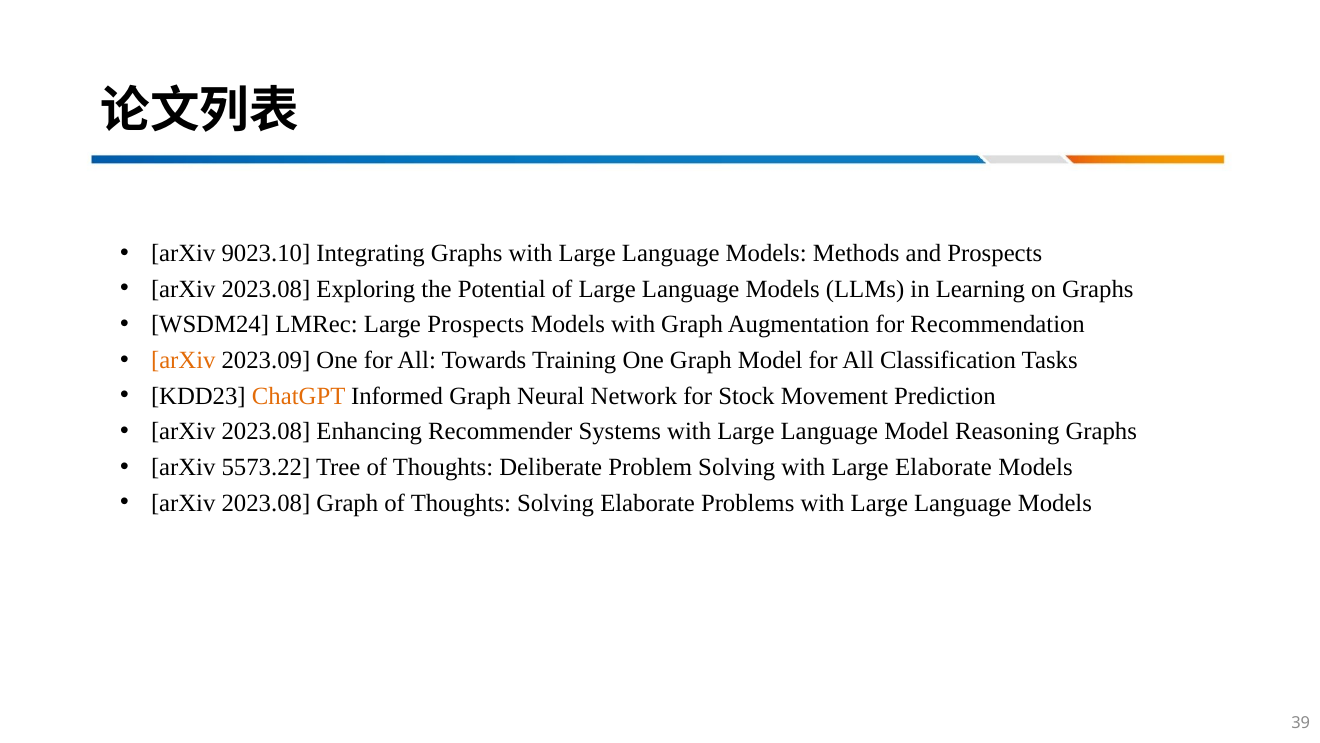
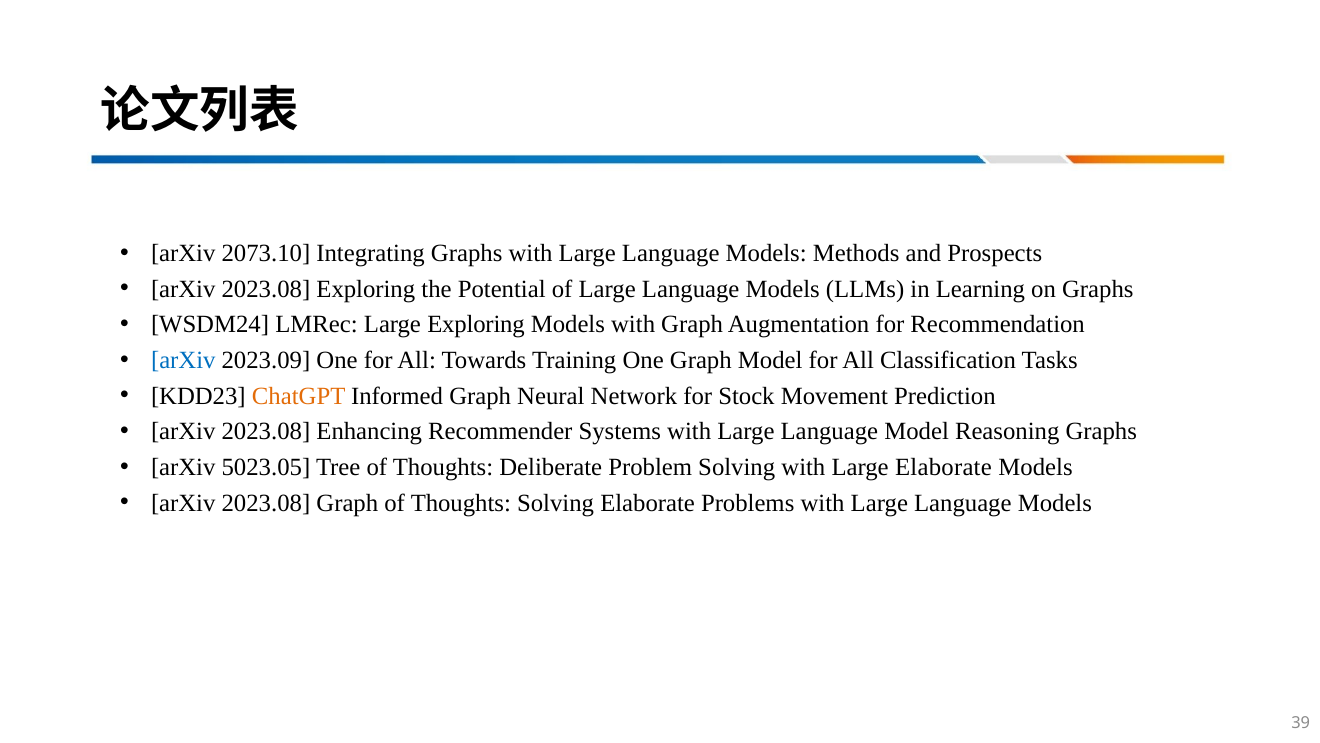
9023.10: 9023.10 -> 2073.10 (266, 253)
Large Prospects: Prospects -> Exploring (476, 325)
arXiv colour: orange -> blue (183, 360)
5573.22: 5573.22 -> 5023.05 (266, 467)
